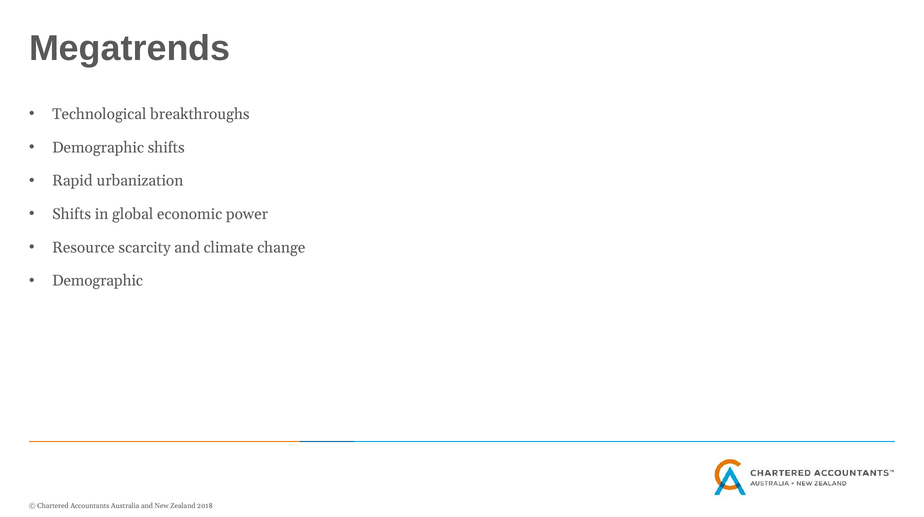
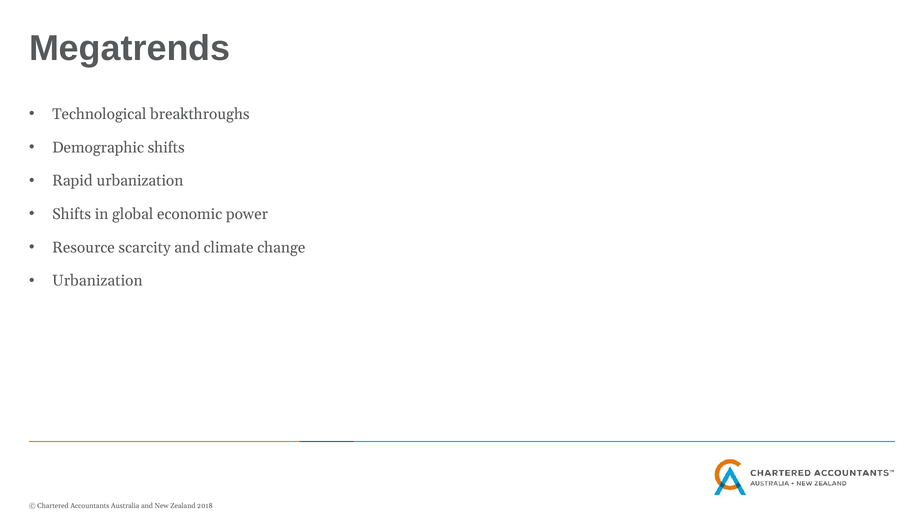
Demographic: Demographic -> Urbanization (97, 281)
